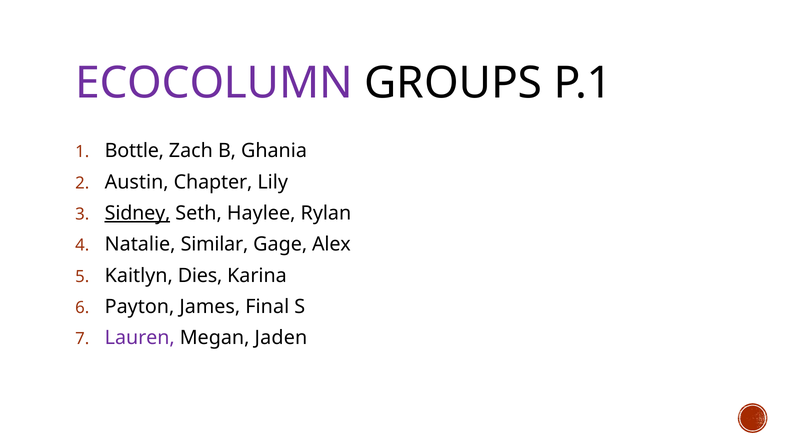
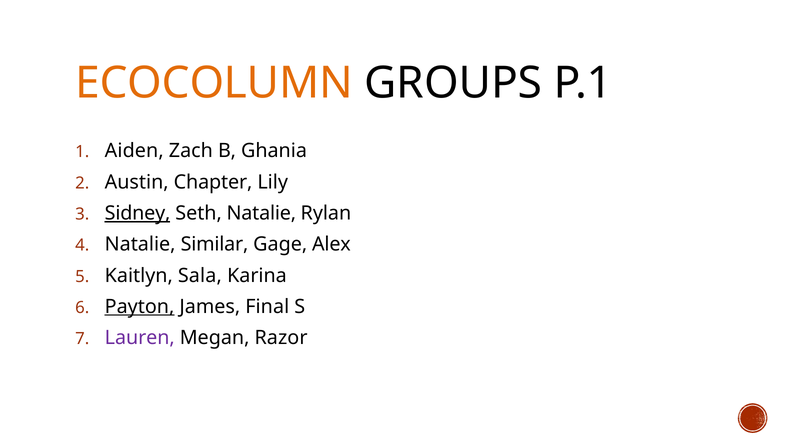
ECOCOLUMN colour: purple -> orange (214, 83)
Bottle: Bottle -> Aiden (134, 151)
Seth Haylee: Haylee -> Natalie (261, 213)
Dies: Dies -> Sala (200, 275)
Payton underline: none -> present (140, 307)
Jaden: Jaden -> Razor (281, 338)
